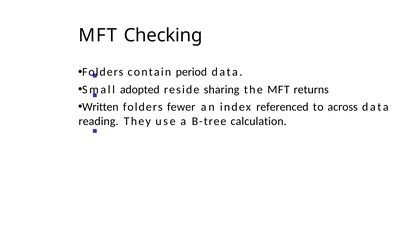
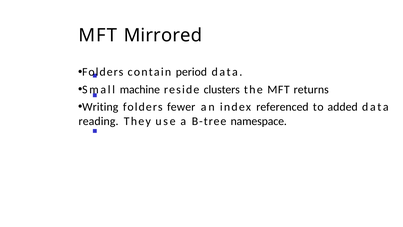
Checking: Checking -> Mirrored (163, 35)
adopted: adopted -> machine (140, 89)
sharing: sharing -> clusters (222, 89)
Written: Written -> Writing (100, 107)
across: across -> added (343, 107)
calculation: calculation -> namespace (259, 121)
